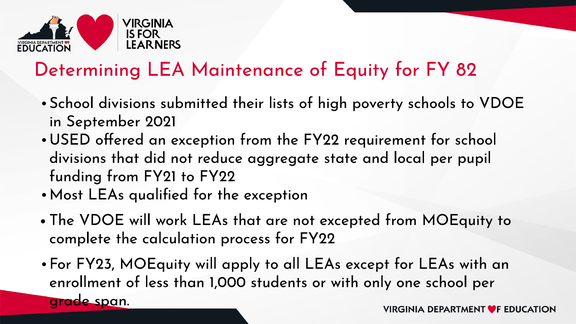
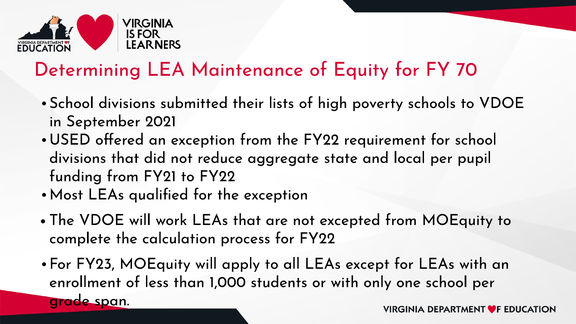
82: 82 -> 70 (467, 69)
